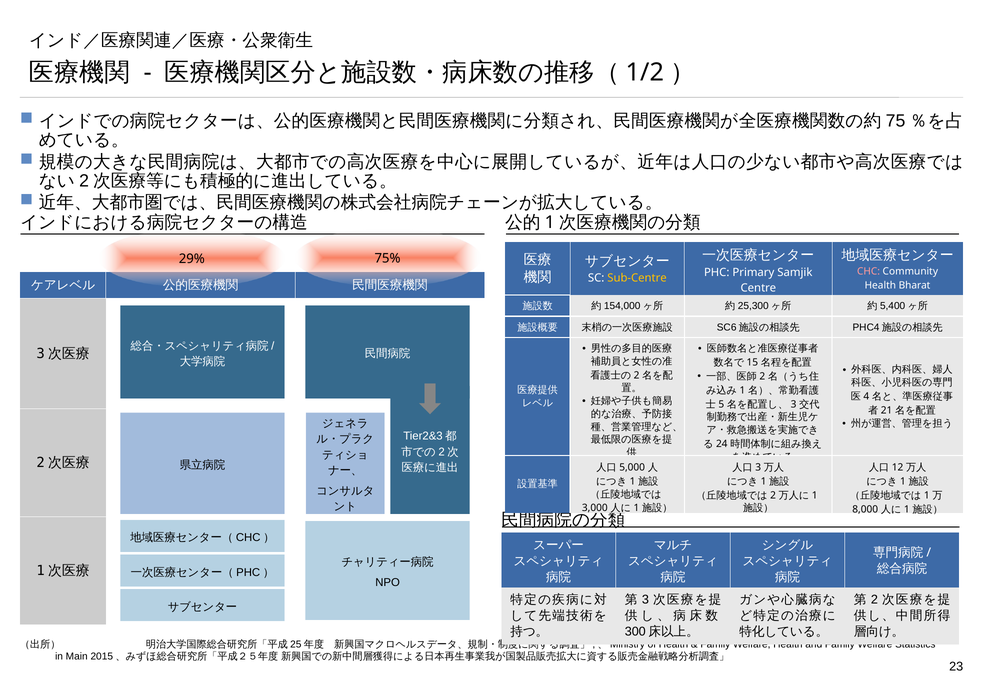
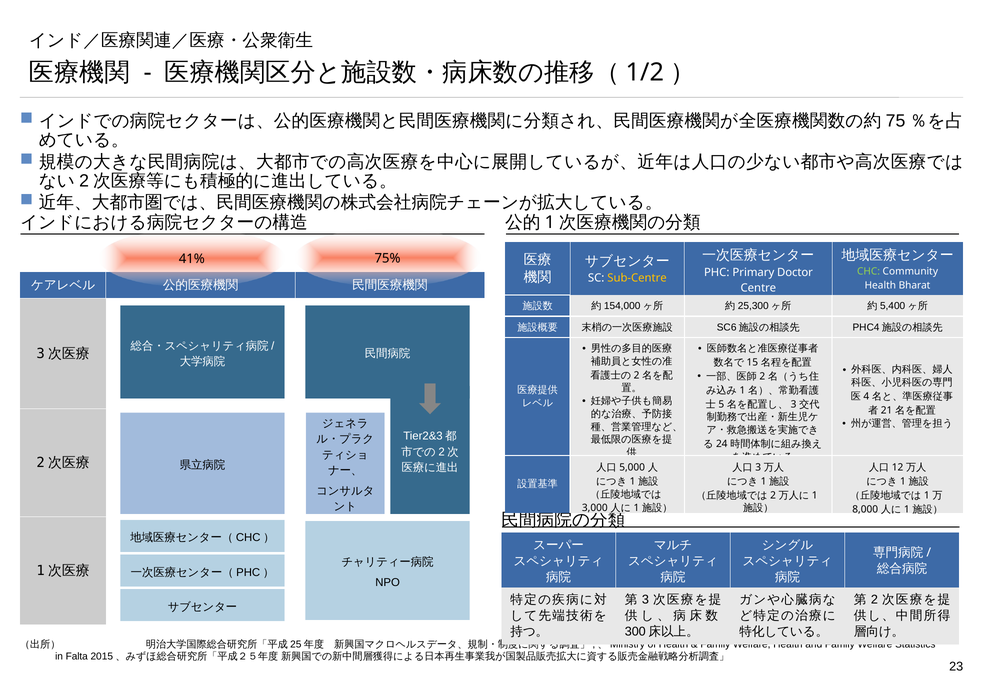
29%: 29% -> 41% (192, 259)
CHC colour: pink -> light green (869, 271)
Samjik: Samjik -> Doctor (795, 272)
Main: Main -> Falta (77, 656)
